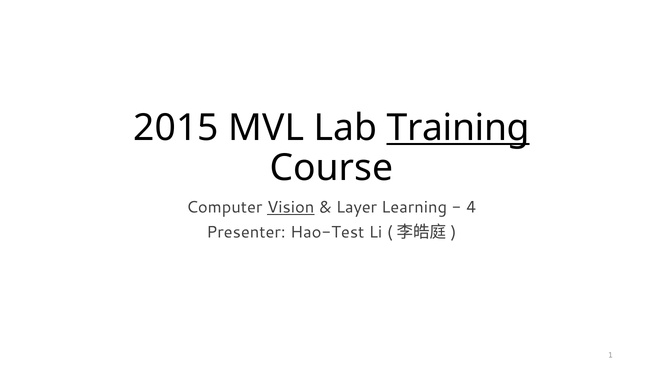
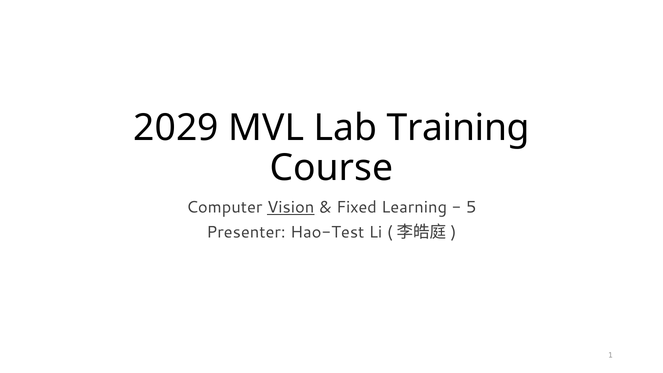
2015: 2015 -> 2029 (176, 128)
Training underline: present -> none (458, 128)
Layer: Layer -> Fixed (357, 207)
4: 4 -> 5 (471, 207)
